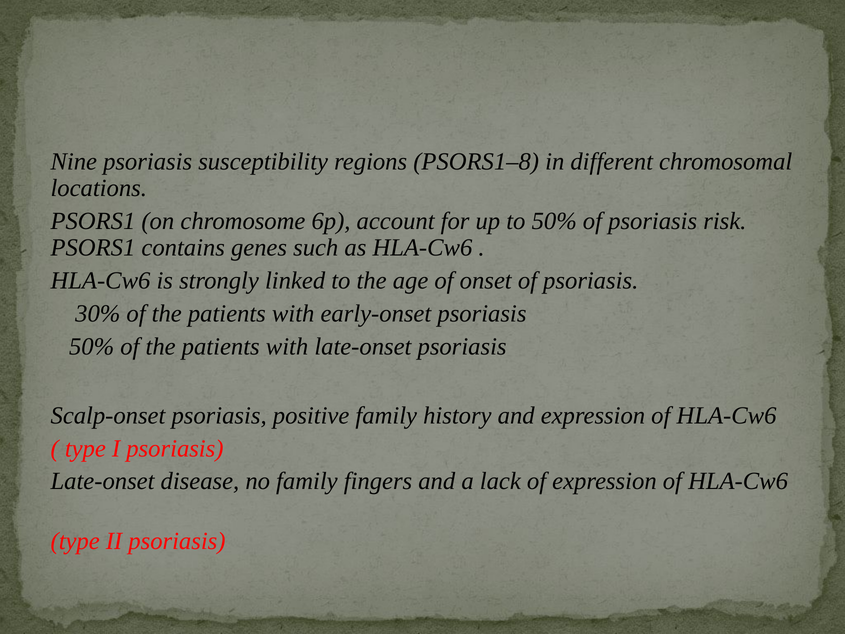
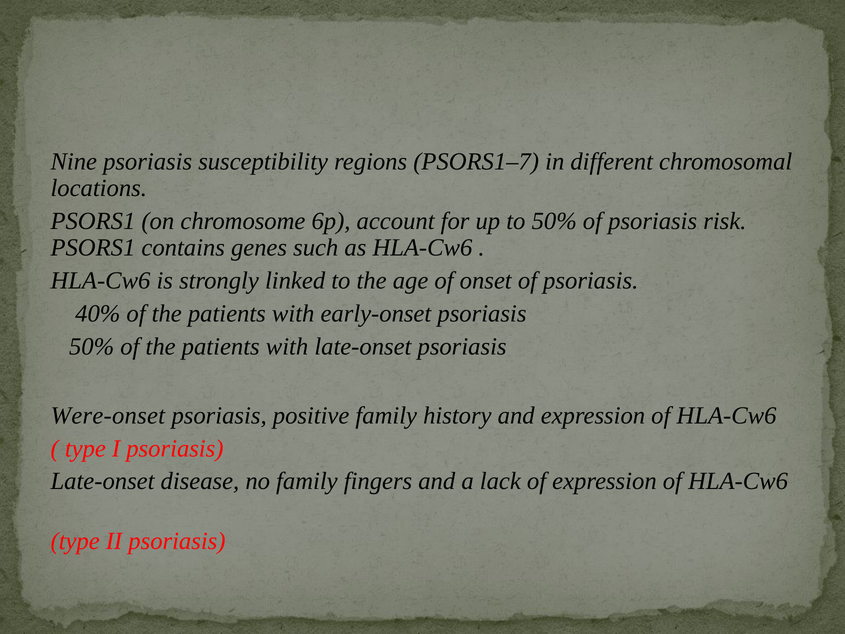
PSORS1–8: PSORS1–8 -> PSORS1–7 (476, 161)
30%: 30% -> 40% (98, 314)
Scalp-onset: Scalp-onset -> Were-onset (108, 415)
